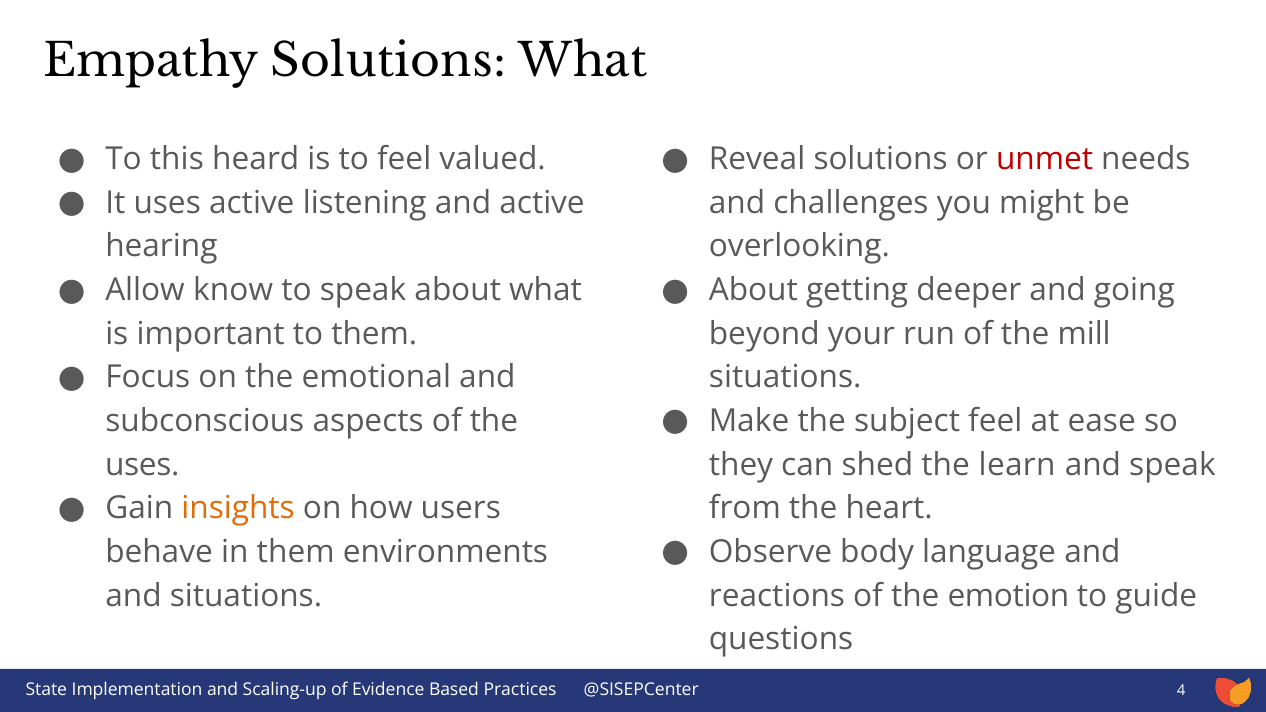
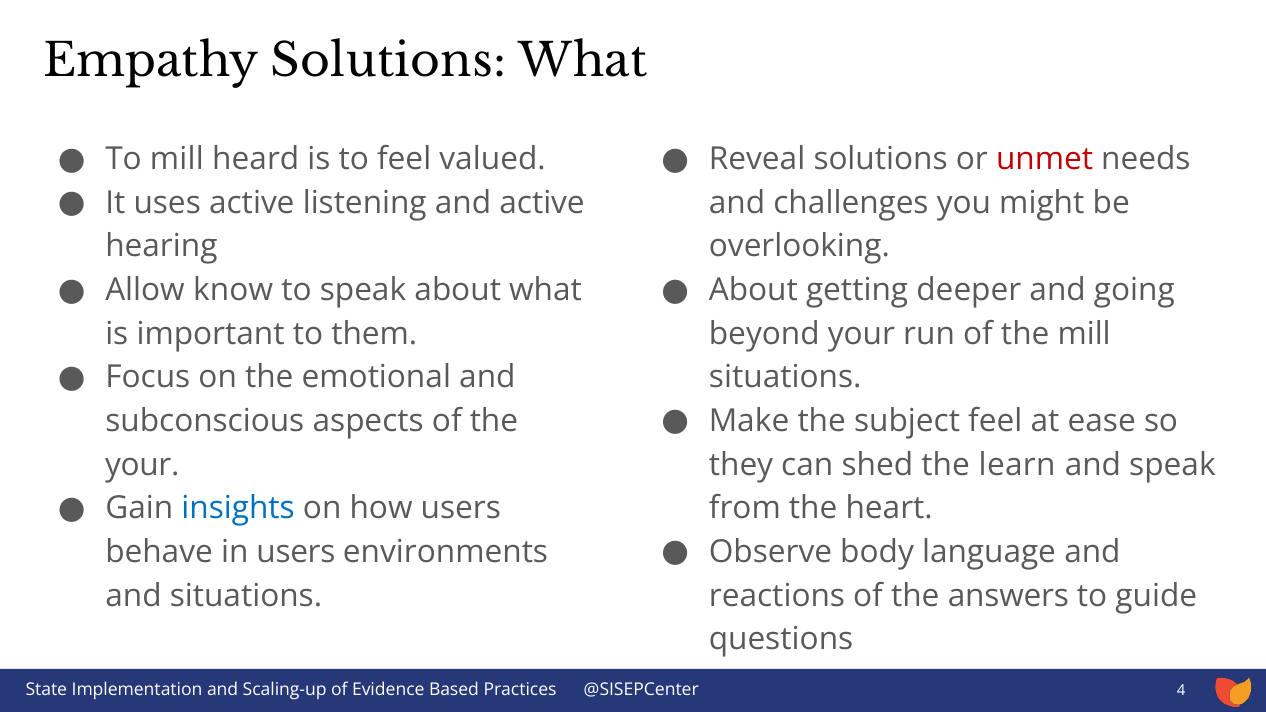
To this: this -> mill (177, 159)
uses: uses -> your (142, 465)
insights colour: orange -> blue (238, 508)
in them: them -> users (296, 552)
emotion: emotion -> answers (1008, 596)
